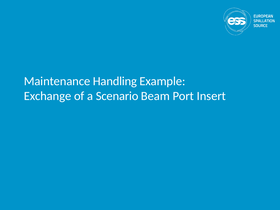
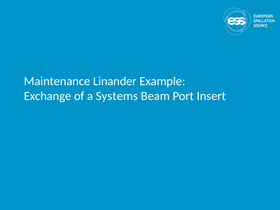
Handling: Handling -> Linander (115, 81)
Scenario: Scenario -> Systems (117, 96)
